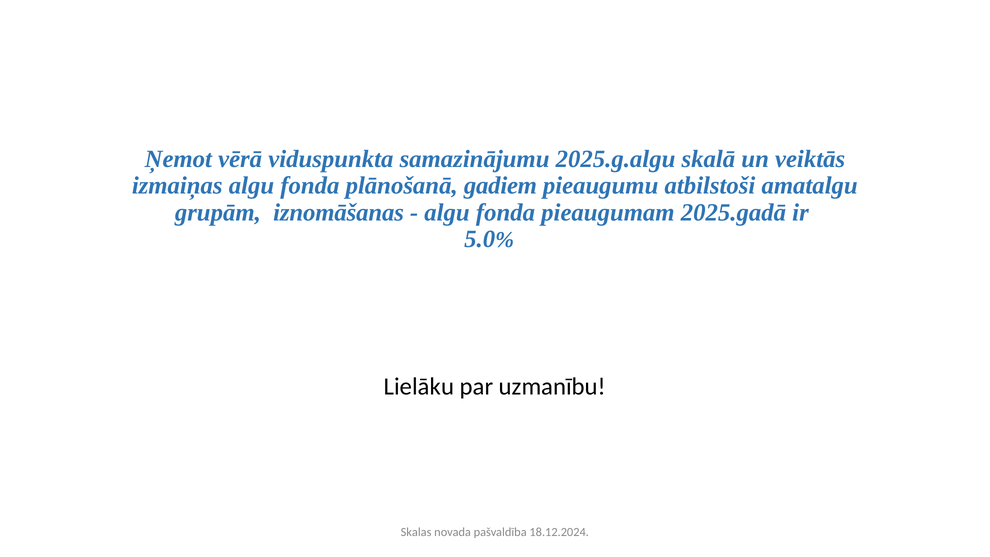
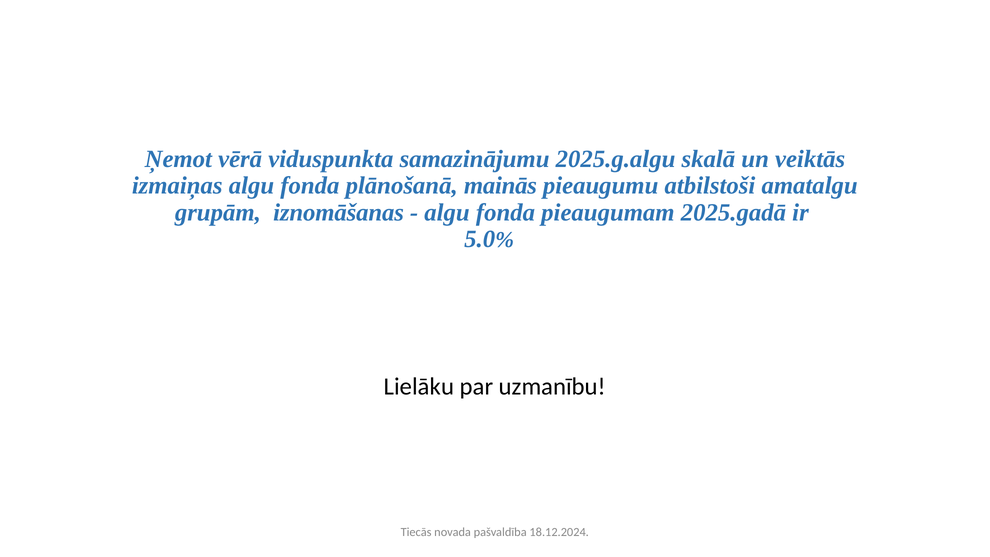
gadiem: gadiem -> mainās (500, 186)
Skalas: Skalas -> Tiecās (416, 532)
